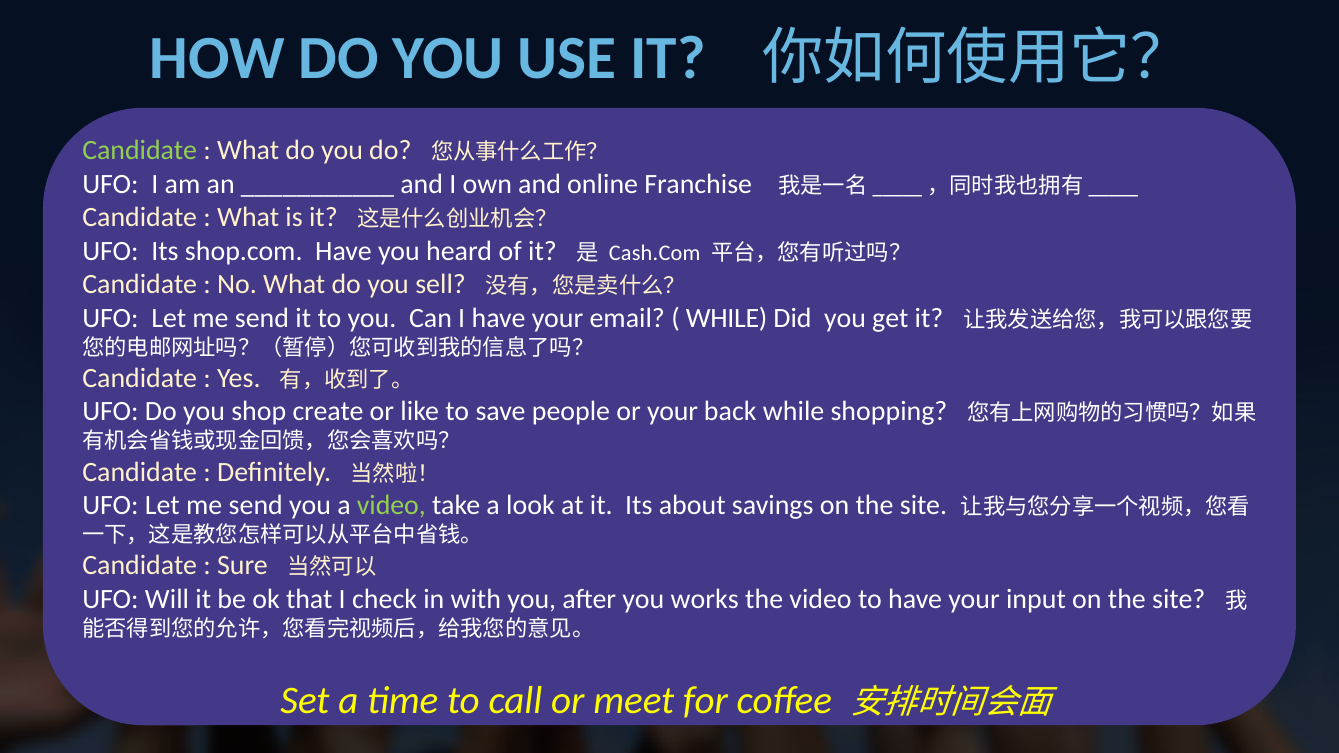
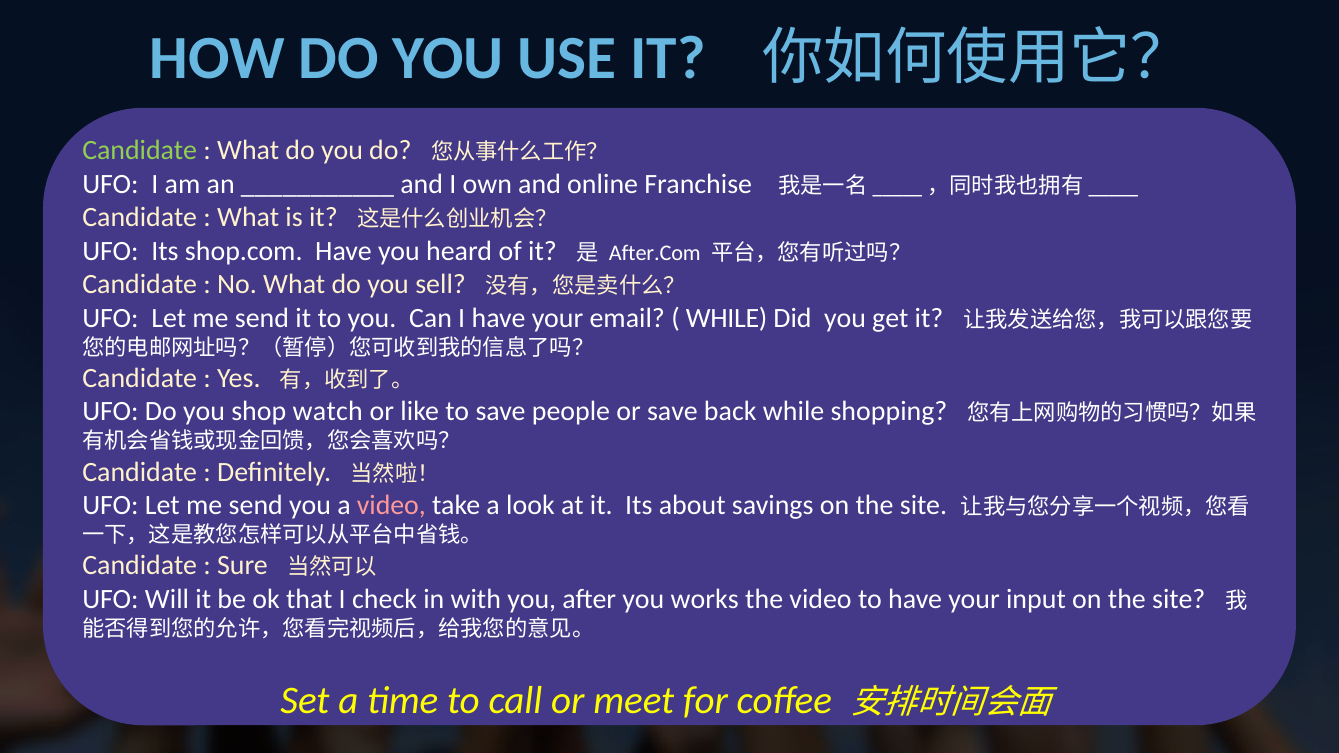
Cash.Com: Cash.Com -> After.Com (655, 253)
create: create -> watch (328, 412)
or your: your -> save (672, 412)
video colour: light green -> pink (391, 506)
